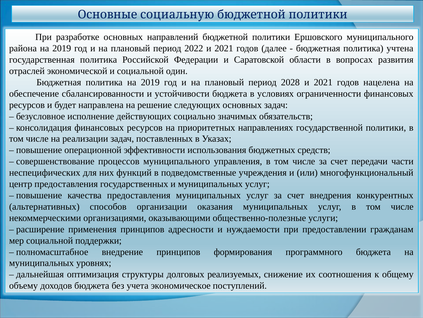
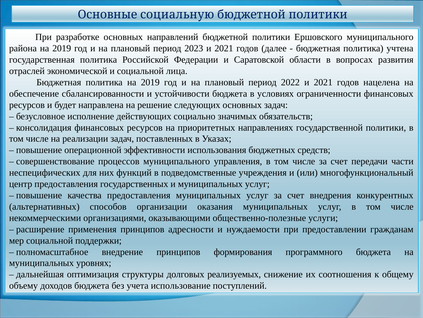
2022: 2022 -> 2023 (194, 48)
один: один -> лица (177, 71)
2028: 2028 -> 2022 (290, 82)
экономическое: экономическое -> использование (181, 285)
